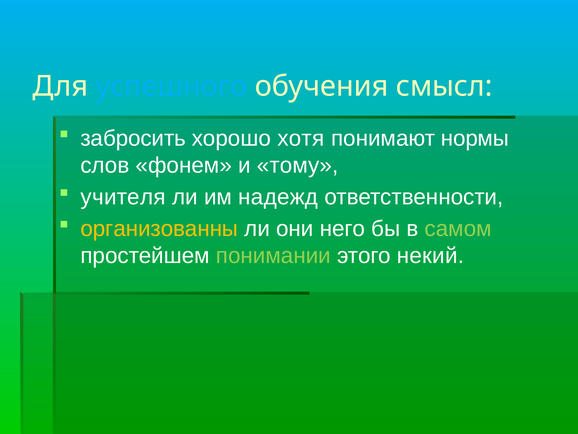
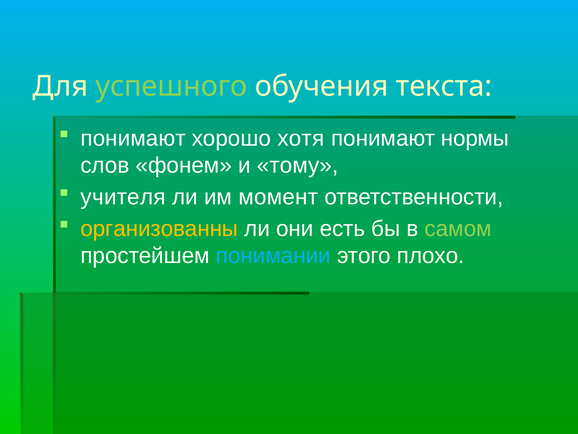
успешного colour: light blue -> light green (172, 86)
смысл: смысл -> текста (444, 86)
забросить: забросить -> понимают (133, 138)
надежд: надежд -> момент (278, 197)
него: него -> есть (342, 228)
понимании colour: light green -> light blue (273, 255)
некий: некий -> плохо (431, 255)
